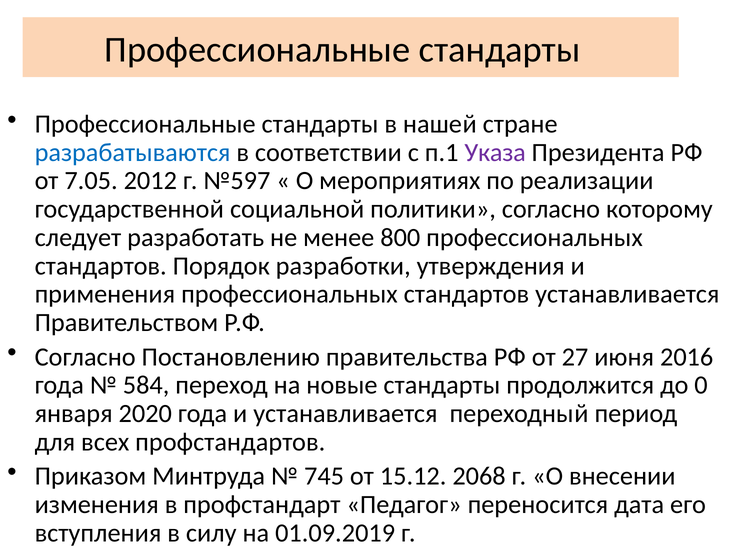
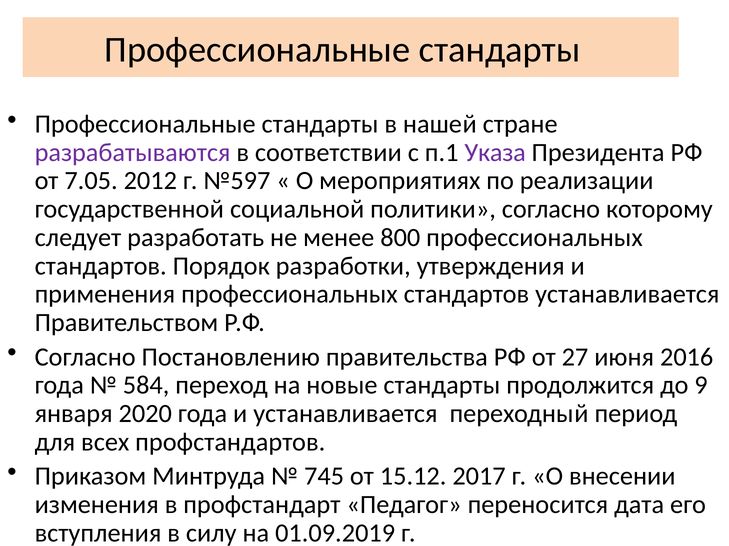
разрабатываются colour: blue -> purple (133, 153)
0: 0 -> 9 (701, 386)
2068: 2068 -> 2017 (479, 477)
